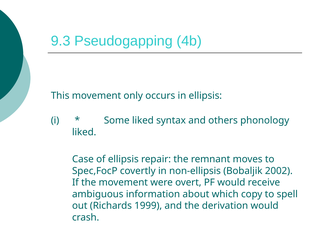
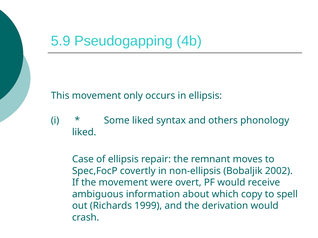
9.3: 9.3 -> 5.9 (61, 41)
